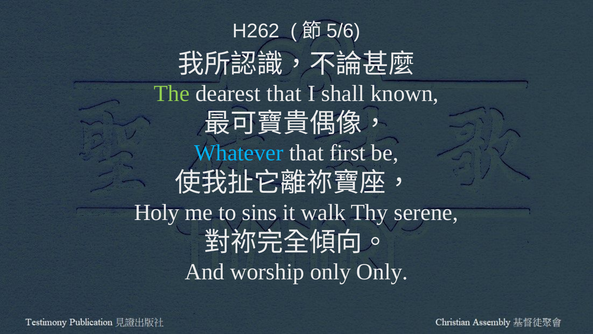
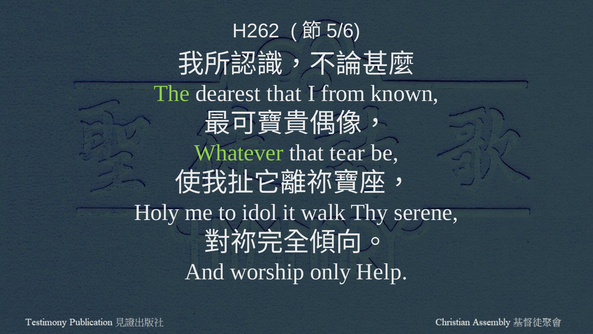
shall: shall -> from (343, 93)
Whatever colour: light blue -> light green (239, 153)
first: first -> tear (347, 153)
sins: sins -> idol (260, 212)
only Only: Only -> Help (382, 271)
